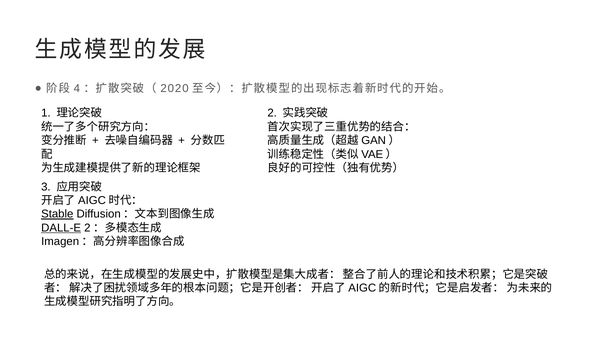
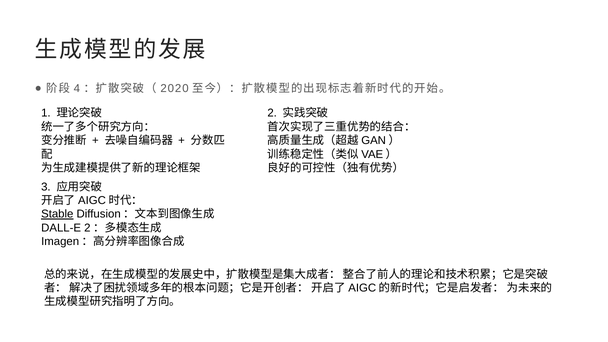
DALL-E underline: present -> none (61, 228)
